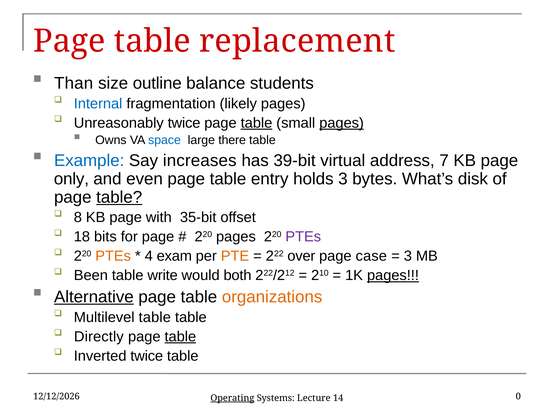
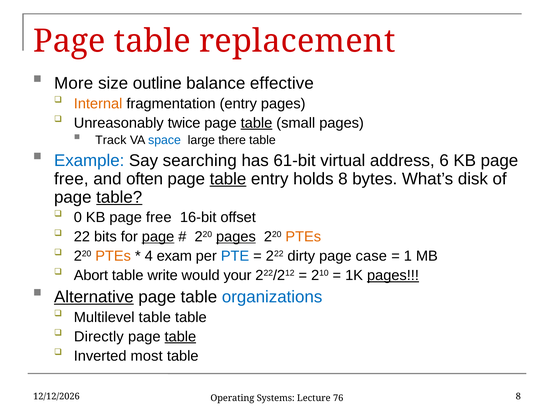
Than: Than -> More (74, 83)
students: students -> effective (282, 83)
Internal colour: blue -> orange (98, 104)
fragmentation likely: likely -> entry (238, 104)
pages underline: present -> none (342, 123)
Owns: Owns -> Track (111, 140)
increases: increases -> searching (200, 161)
39-bit: 39-bit -> 61-bit (295, 161)
7: 7 -> 6 (444, 161)
only: only -> free (71, 179)
even: even -> often (145, 179)
table underline: none -> present (228, 179)
holds 3: 3 -> 8 (343, 179)
8: 8 -> 0 (78, 218)
with: with -> free (159, 218)
35-bit: 35-bit -> 16-bit (198, 218)
18: 18 -> 22 (82, 237)
page underline: none -> present (158, 237)
pages underline: none -> present (236, 237)
PTEs colour: purple -> orange (303, 237)
PTE colour: orange -> blue (235, 256)
over: over -> dirty (301, 256)
3: 3 -> 1 (408, 256)
Been: Been -> Abort (91, 276)
both: both -> your (238, 276)
organizations colour: orange -> blue (272, 297)
Inverted twice: twice -> most (147, 356)
0: 0 -> 8 (518, 397)
Operating underline: present -> none (232, 399)
14: 14 -> 76 (338, 399)
